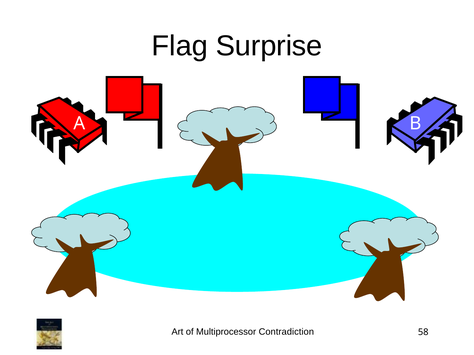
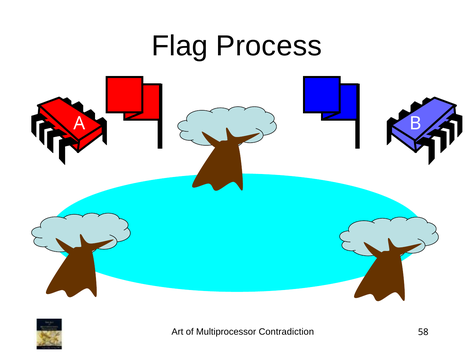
Surprise: Surprise -> Process (269, 46)
